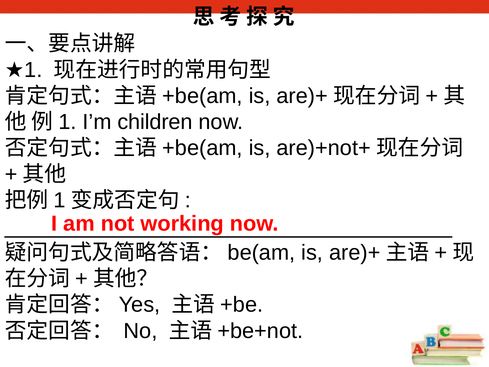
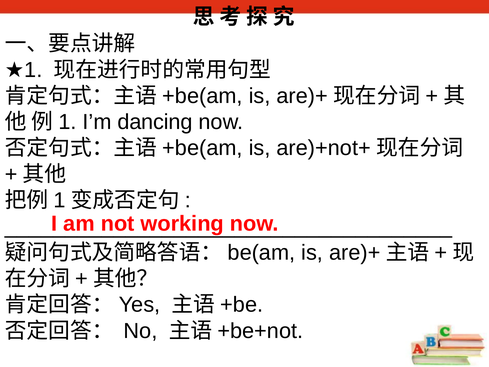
children: children -> dancing (155, 122)
